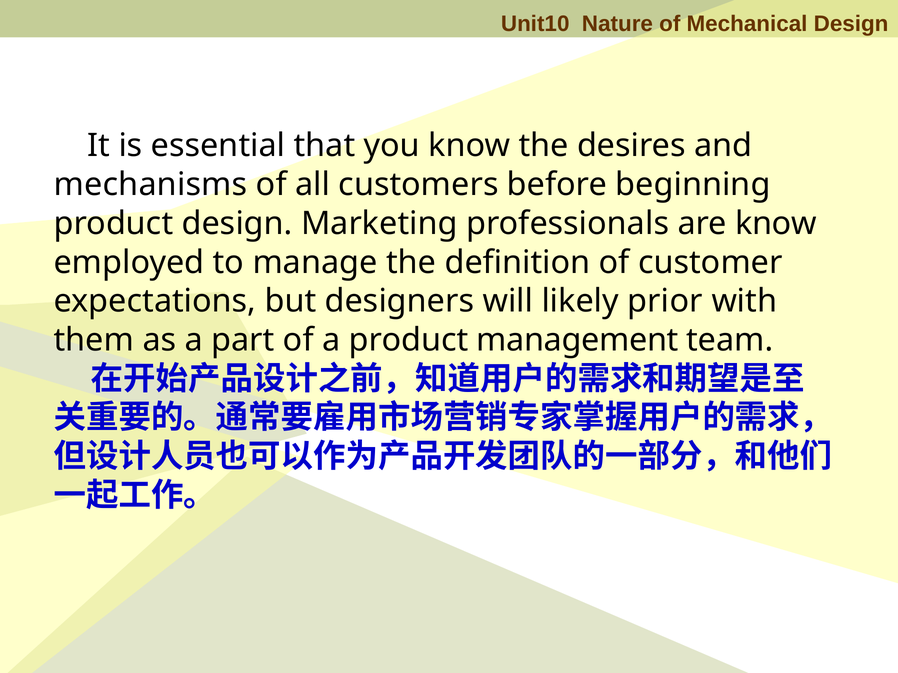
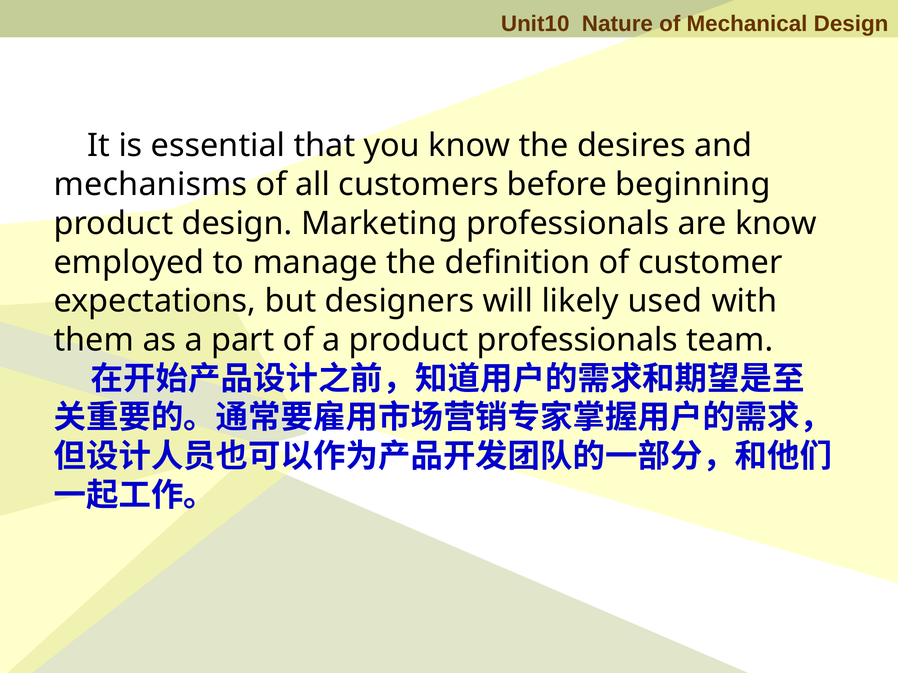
prior: prior -> used (665, 301)
product management: management -> professionals (577, 340)
